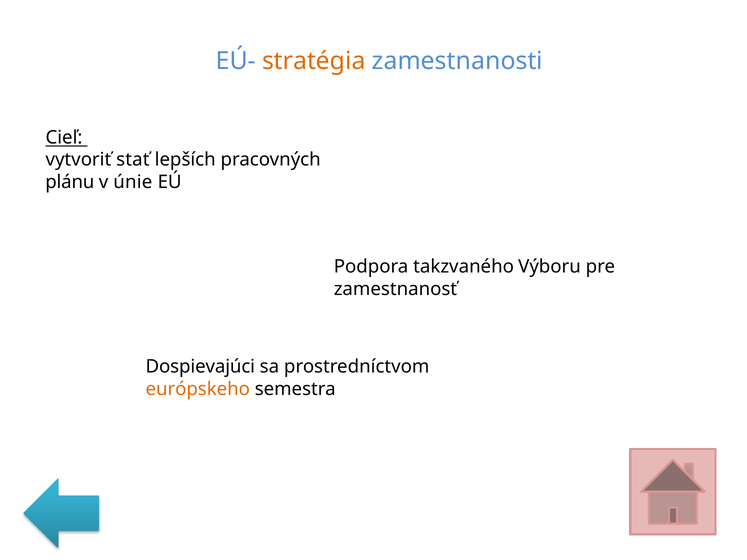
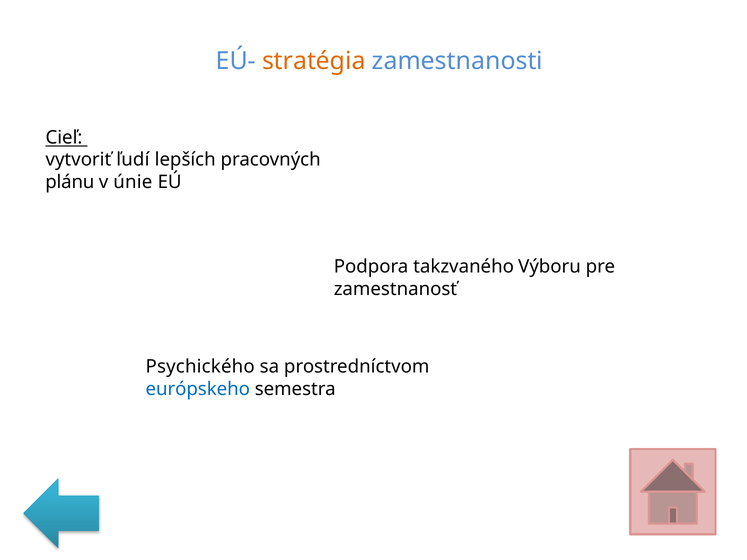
stať: stať -> ľudí (133, 160)
Dospievajúci: Dospievajúci -> Psychického (200, 367)
európskeho colour: orange -> blue (198, 389)
